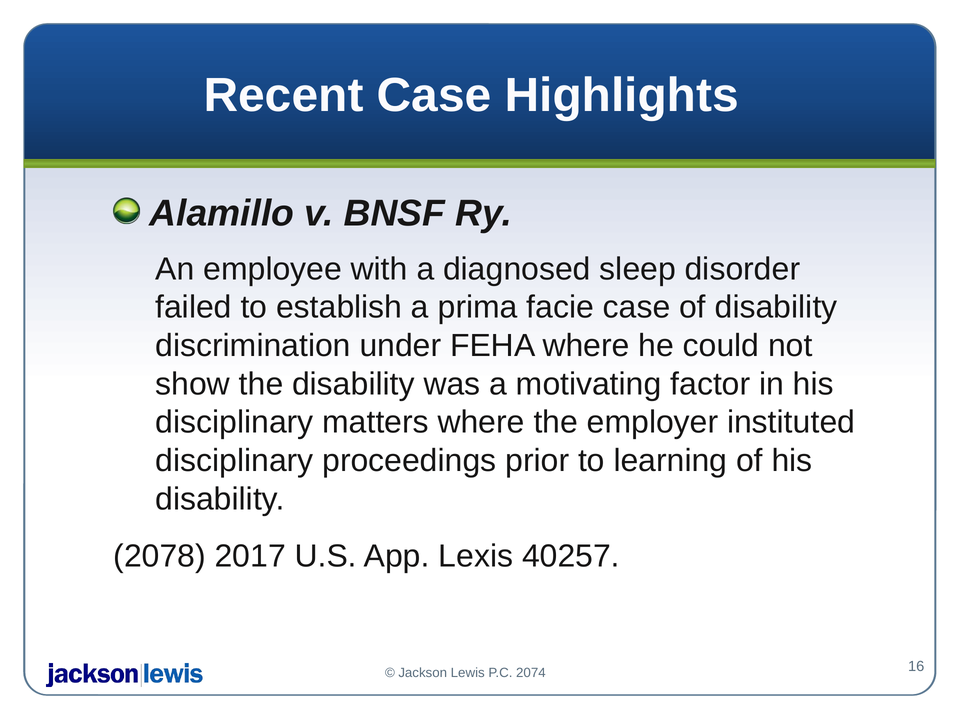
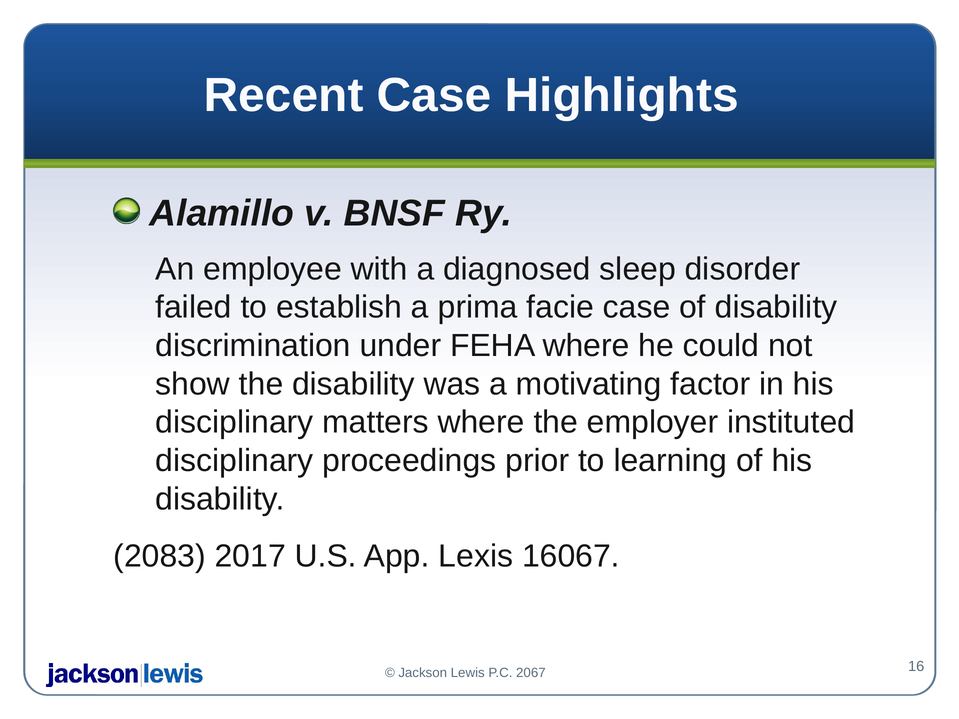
2078: 2078 -> 2083 (160, 556)
40257: 40257 -> 16067 (571, 556)
2074: 2074 -> 2067 (531, 673)
